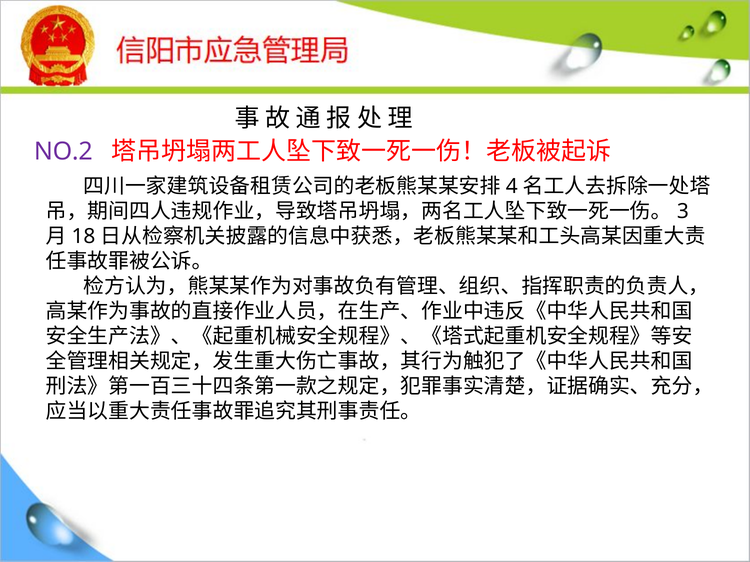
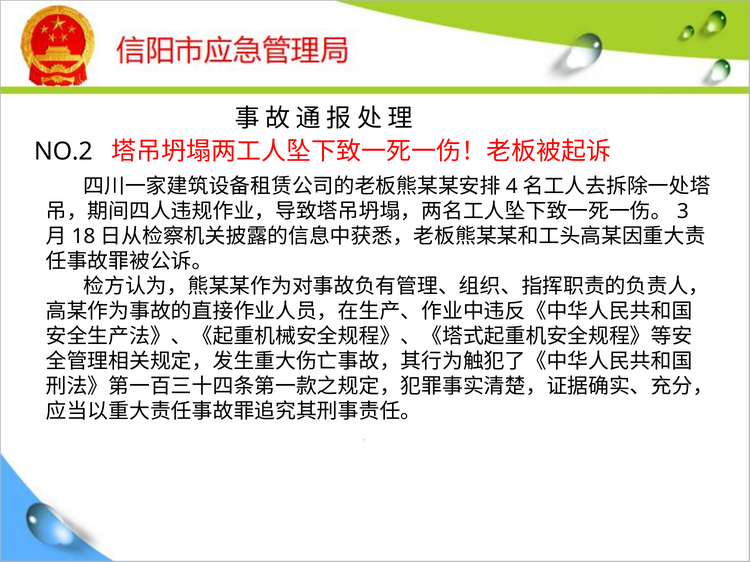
NO.2 colour: purple -> black (63, 152)
